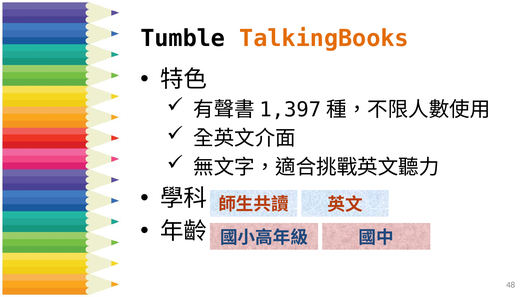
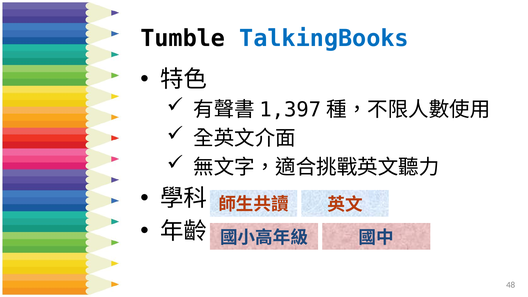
TalkingBooks colour: orange -> blue (324, 38)
